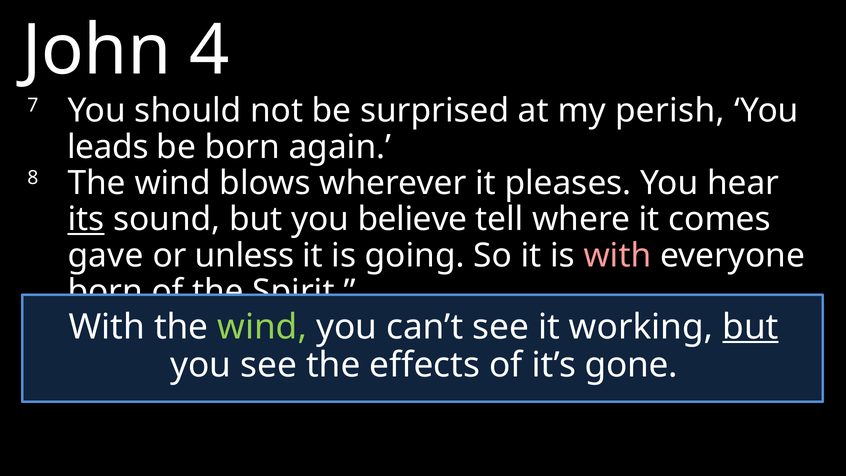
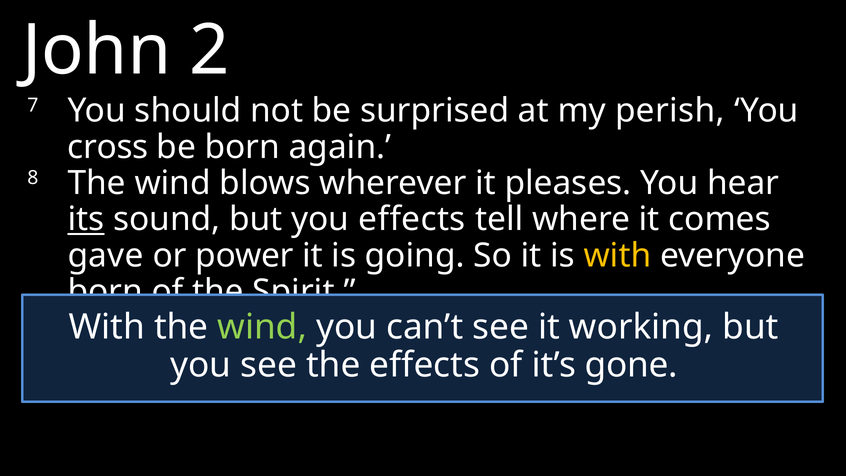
4: 4 -> 2 (210, 50)
leads: leads -> cross (108, 147)
you believe: believe -> effects (412, 219)
unless: unless -> power (245, 256)
with colour: pink -> yellow (617, 256)
but underline: present -> none (750, 327)
